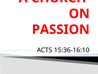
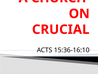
PASSION: PASSION -> CRUCIAL (61, 29)
